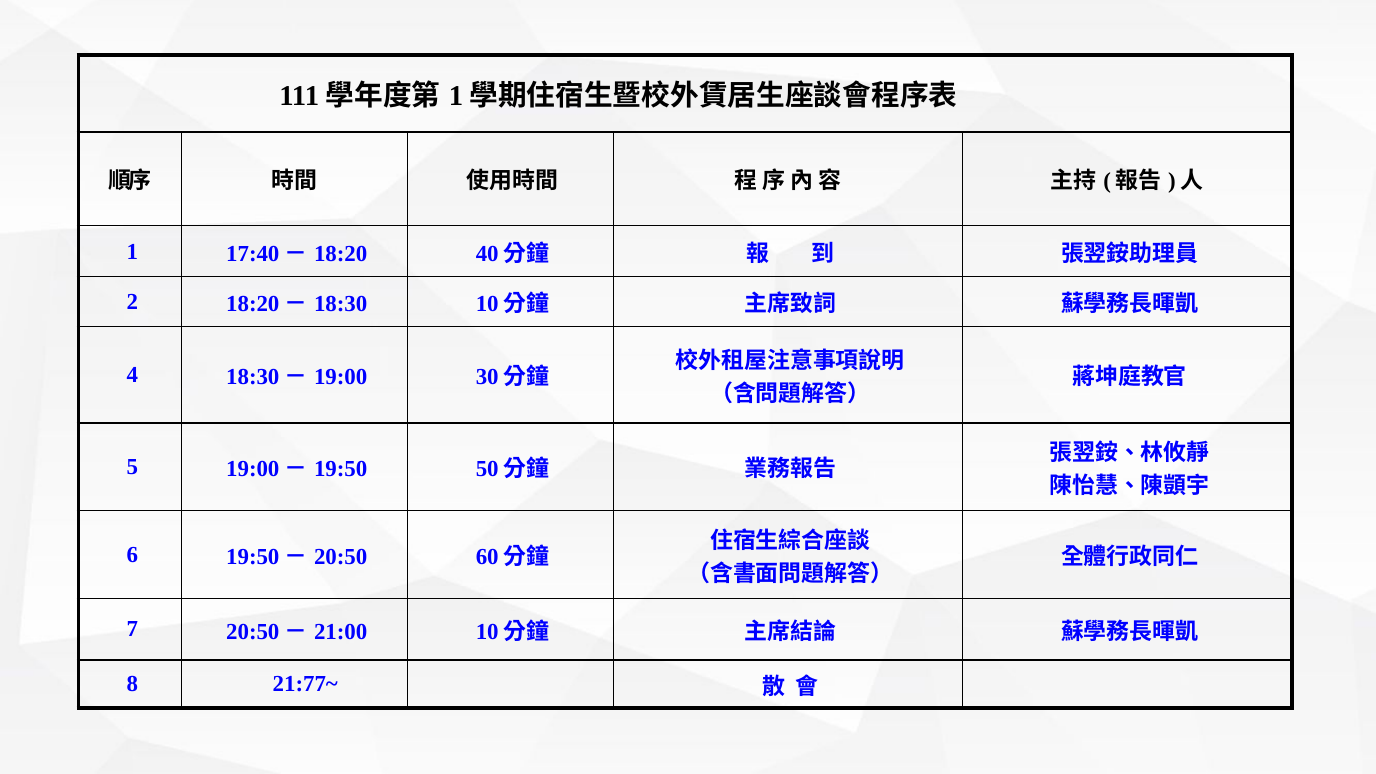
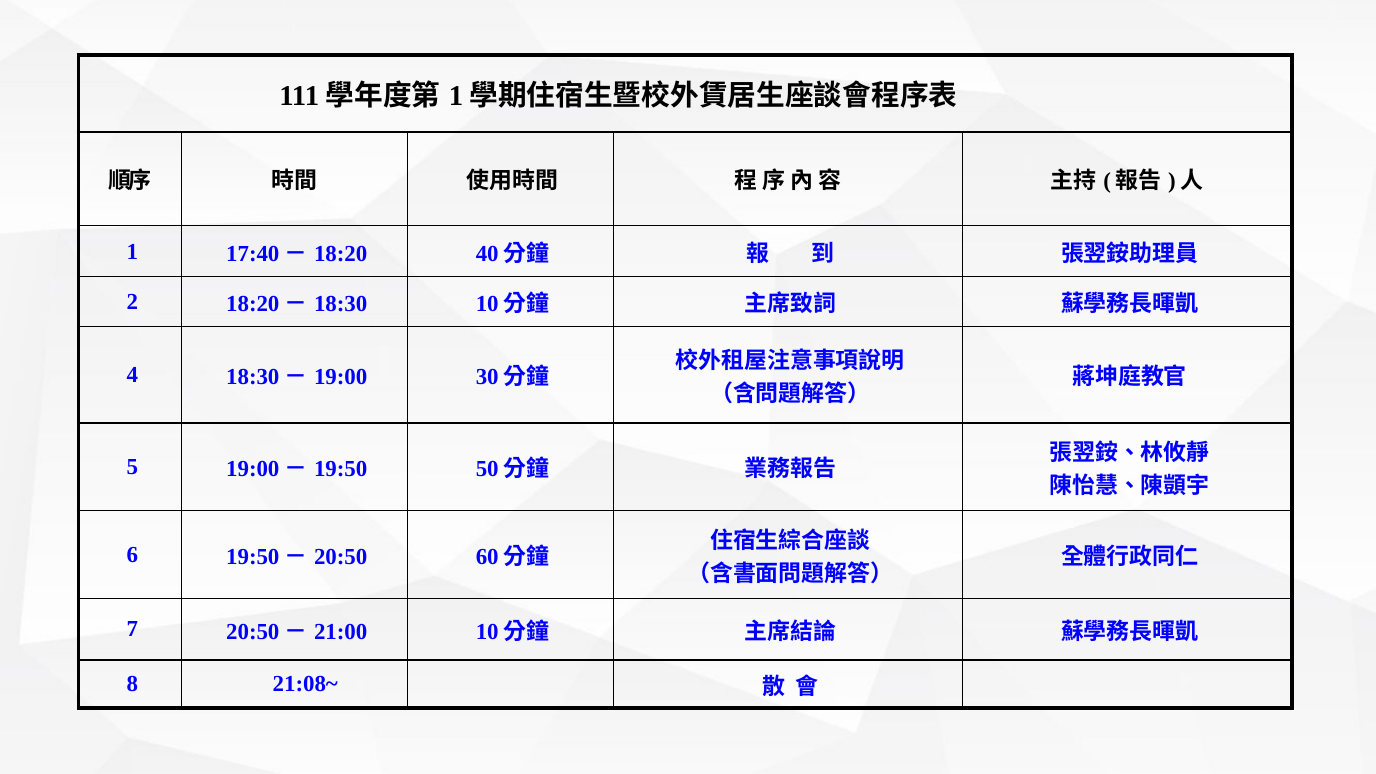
21:77~: 21:77~ -> 21:08~ (305, 684)
